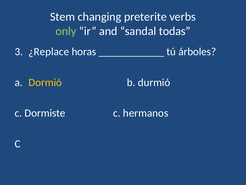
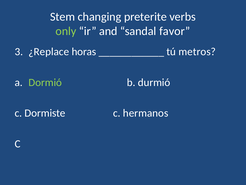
todas: todas -> favor (175, 31)
árboles: árboles -> metros (197, 52)
Dormió colour: yellow -> light green (45, 82)
